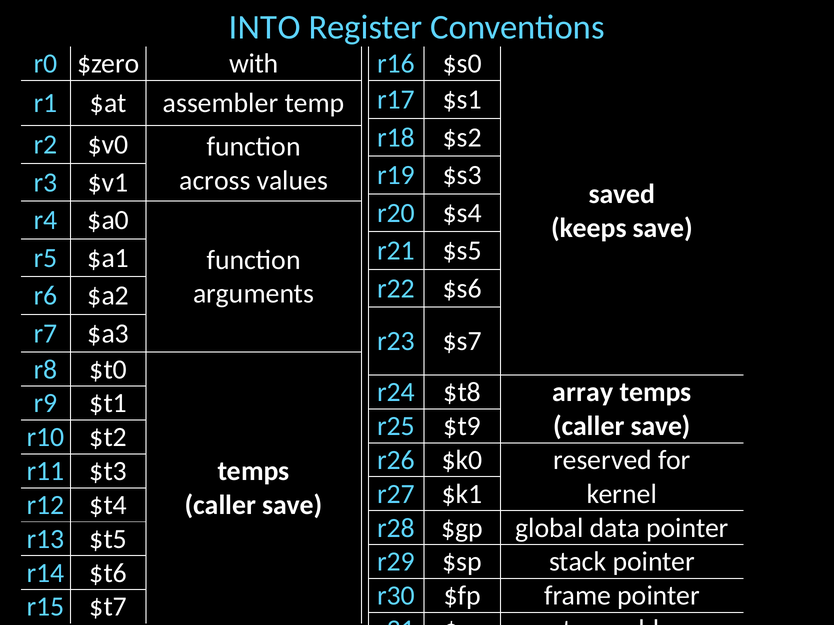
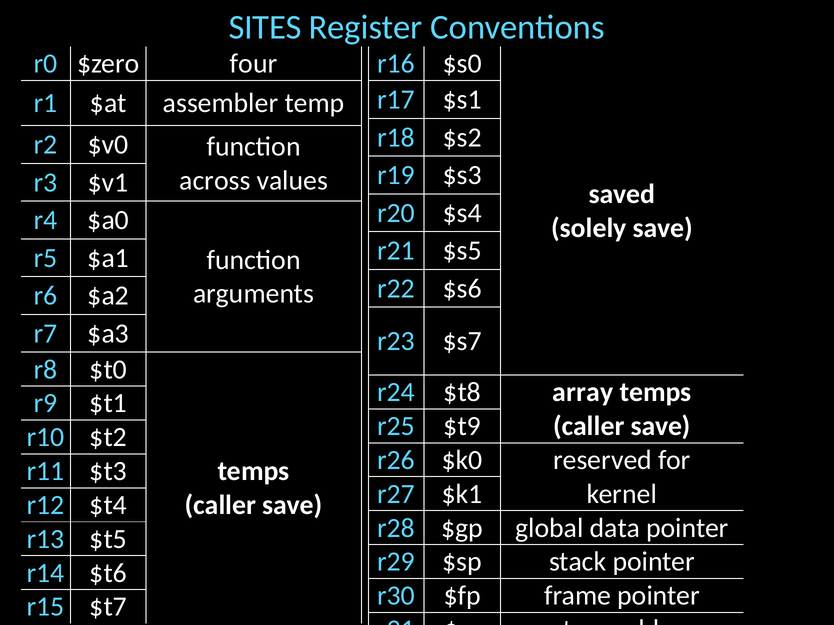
INTO: INTO -> SITES (265, 27)
with: with -> four (254, 64)
keeps: keeps -> solely (589, 228)
